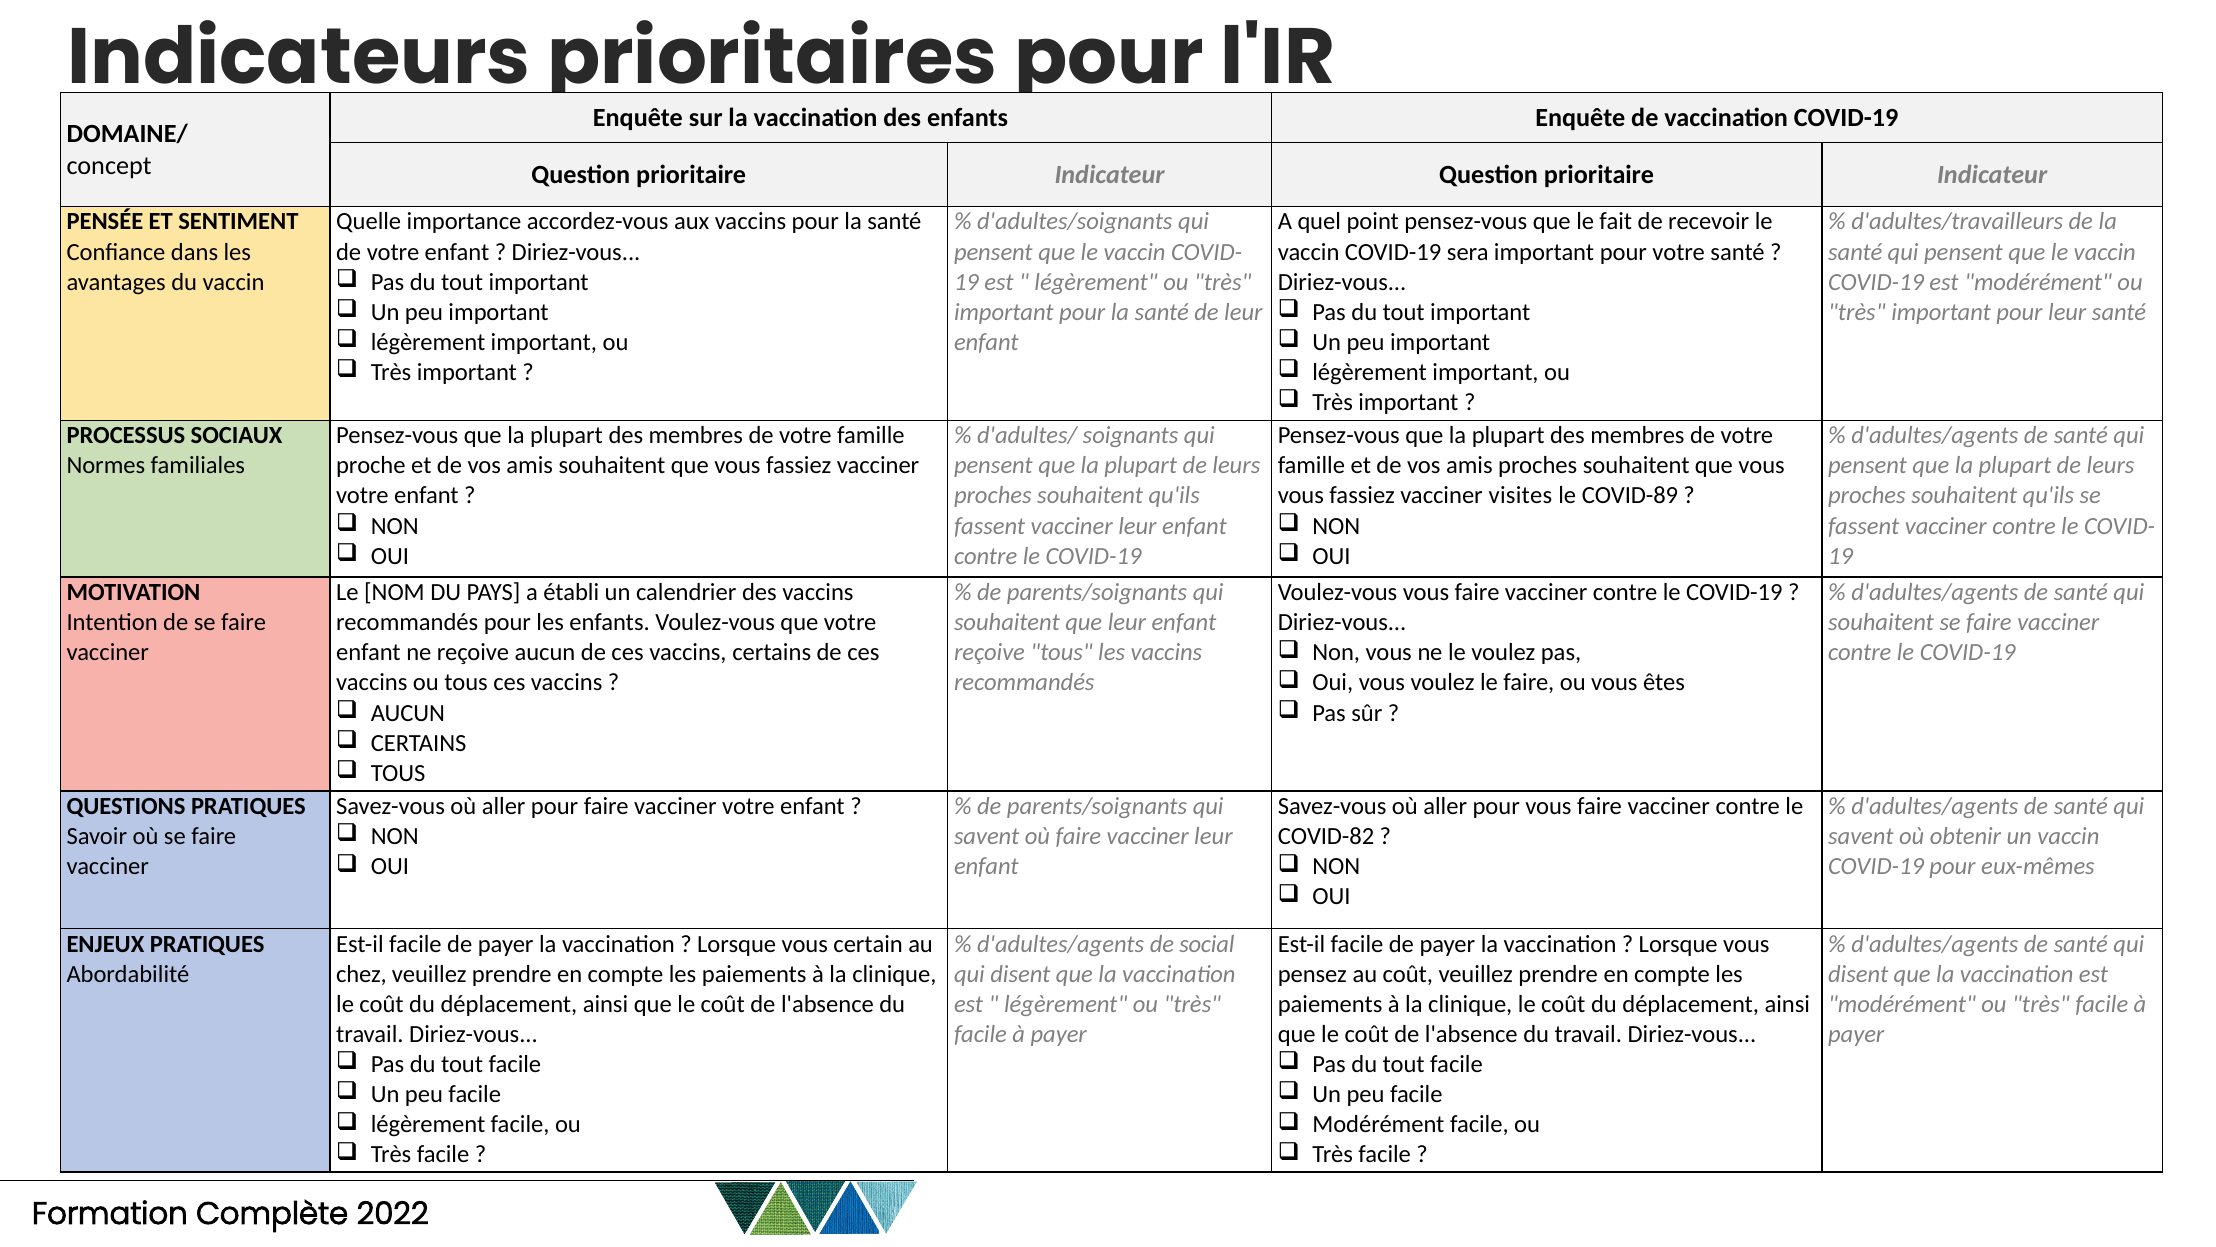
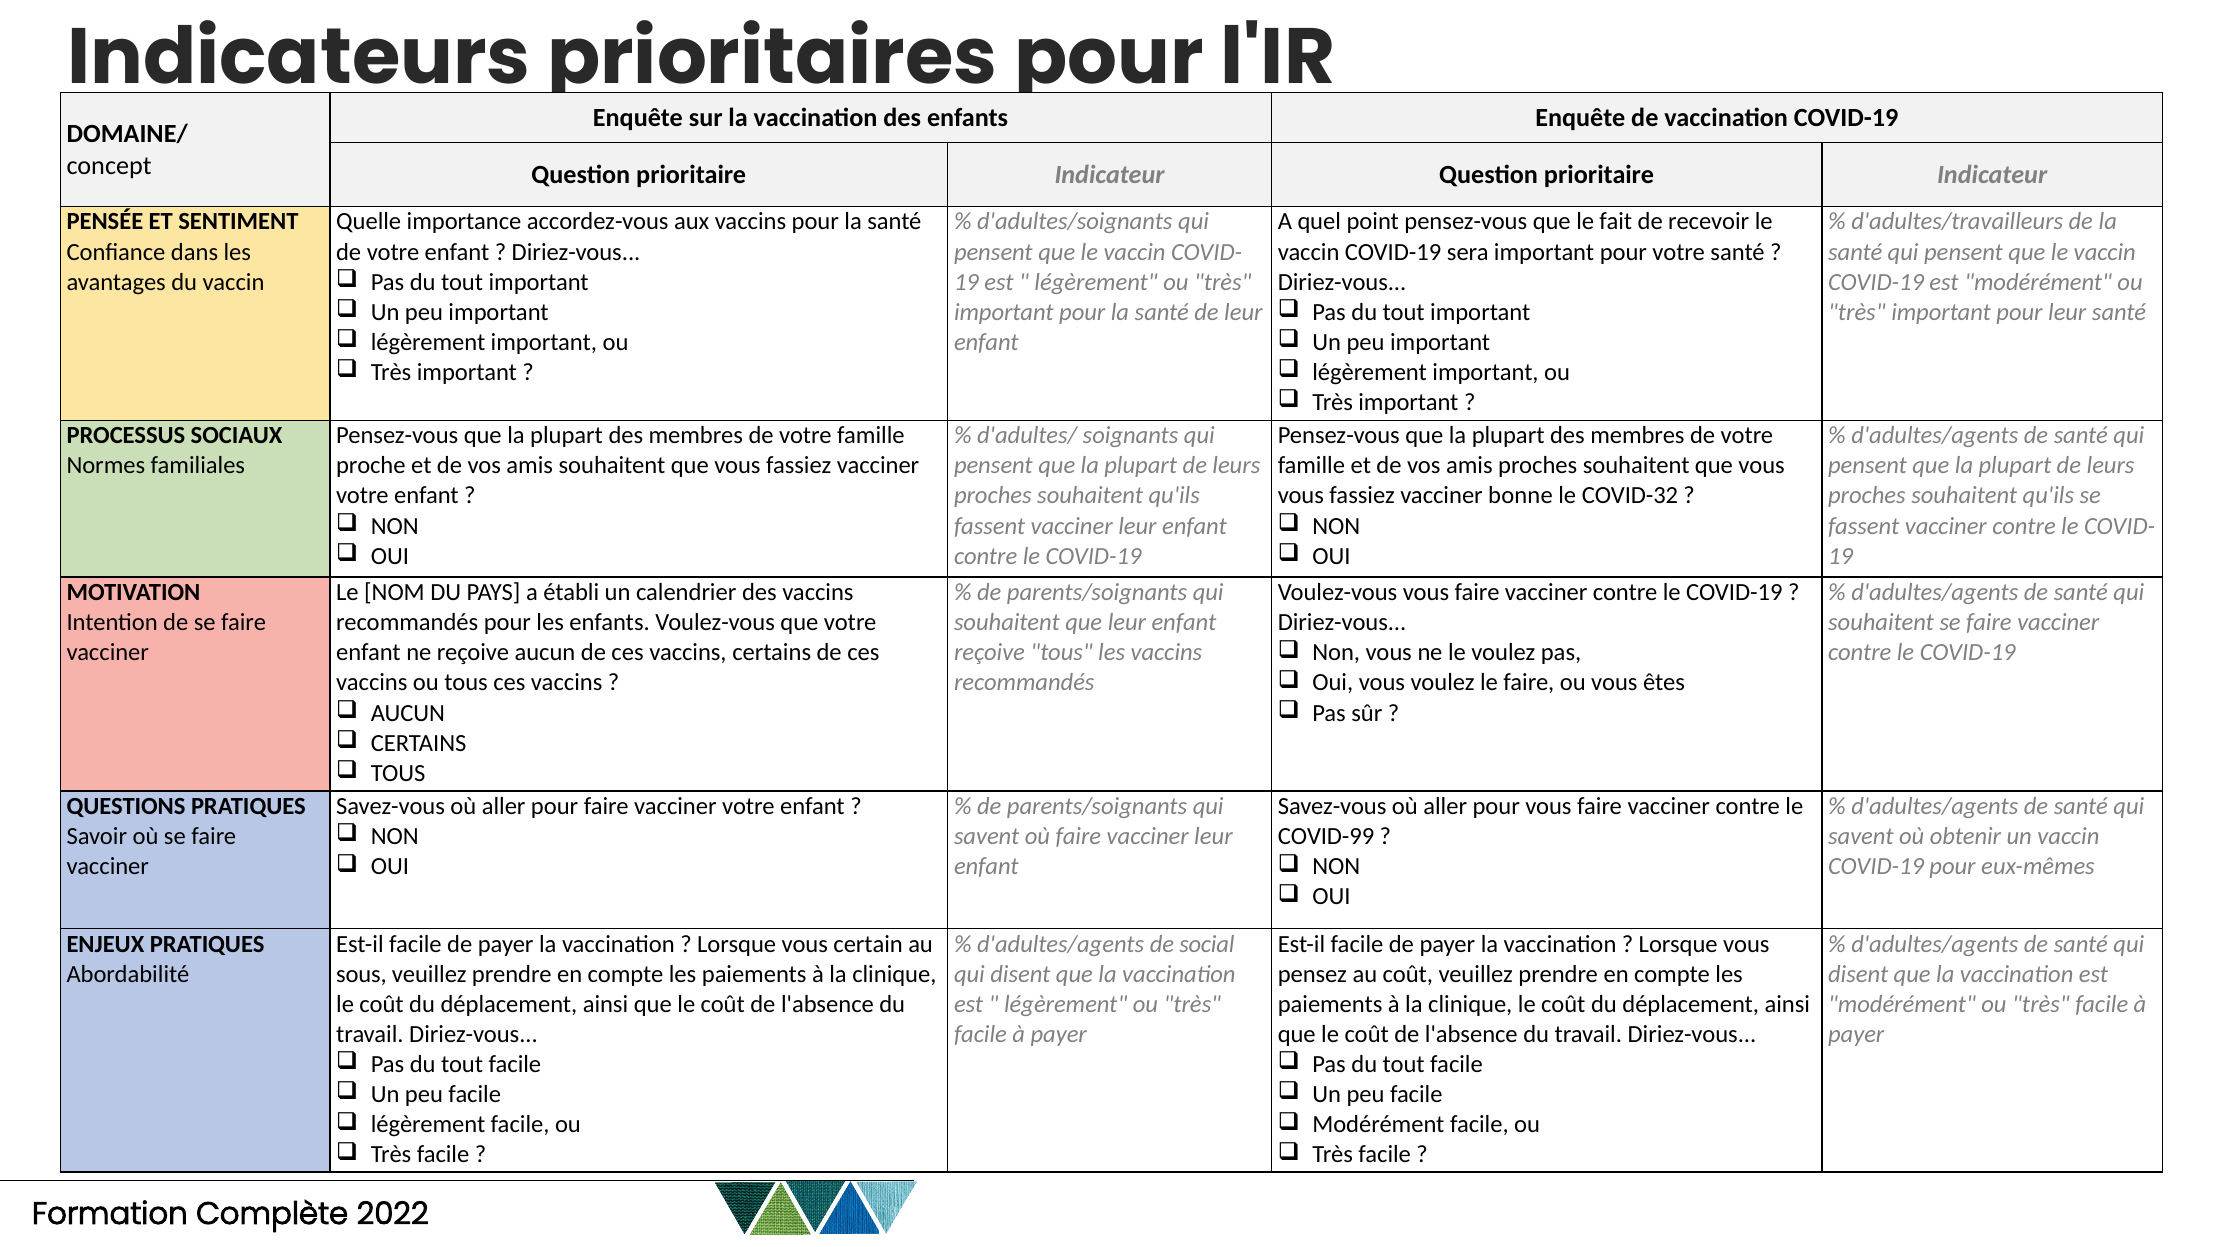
visites: visites -> bonne (1520, 496)
COVID-89: COVID-89 -> COVID-32 (1630, 496)
COVID-82: COVID-82 -> COVID-99 (1326, 836)
chez: chez -> sous (361, 974)
